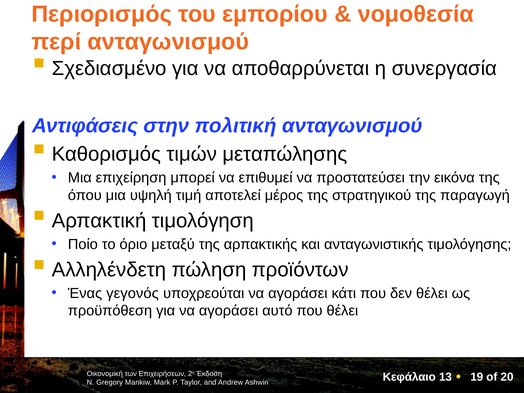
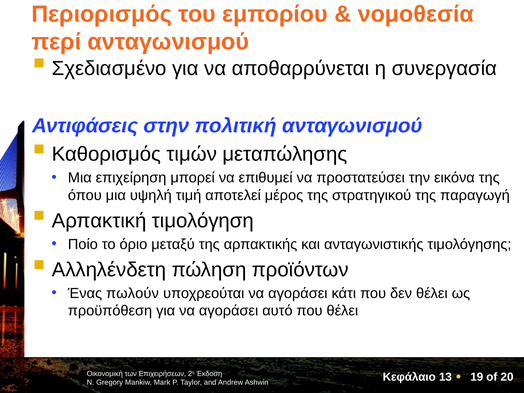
γεγονός: γεγονός -> πωλούν (132, 293)
